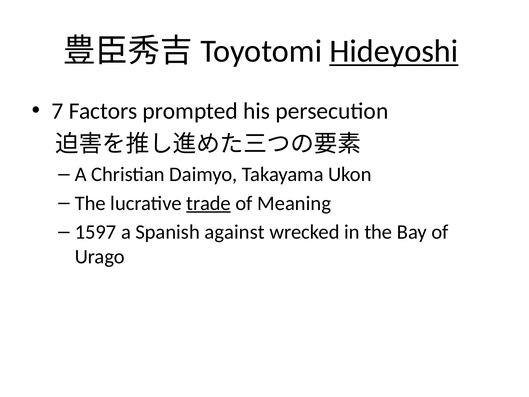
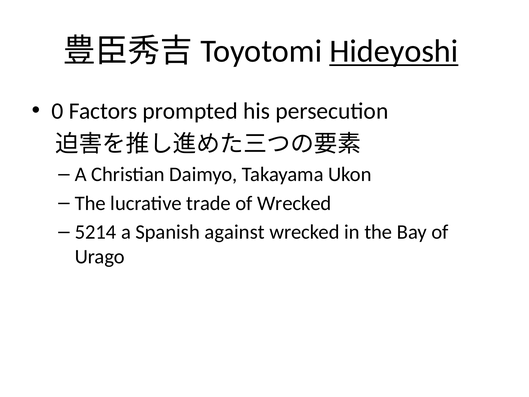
7: 7 -> 0 (58, 111)
trade underline: present -> none (209, 203)
of Meaning: Meaning -> Wrecked (294, 203)
1597: 1597 -> 5214 (96, 232)
